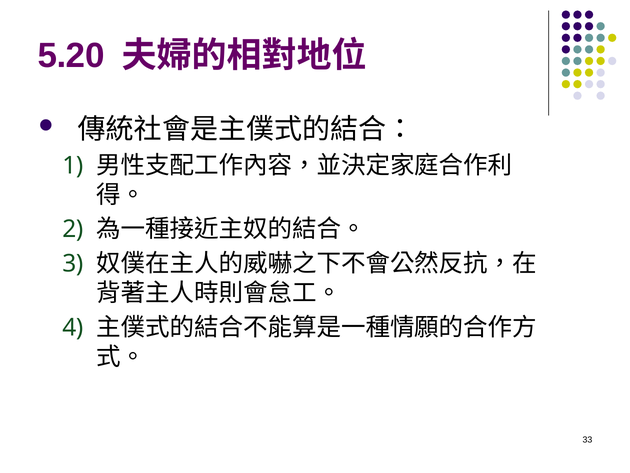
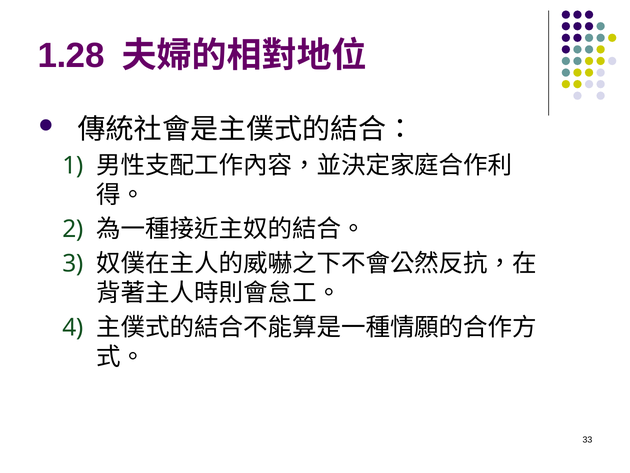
5.20: 5.20 -> 1.28 (71, 56)
